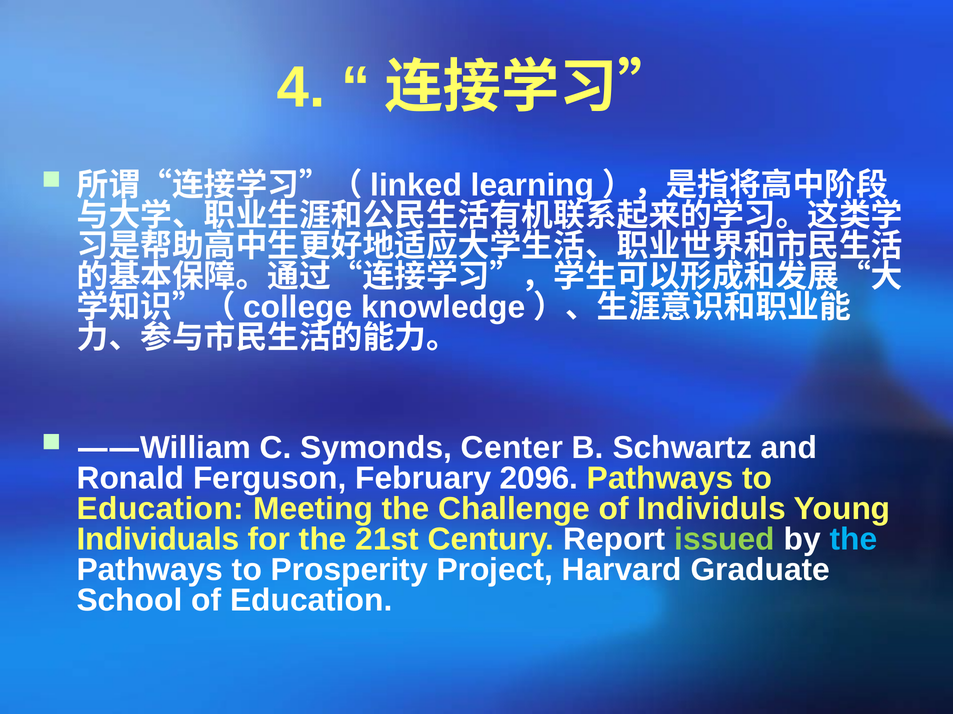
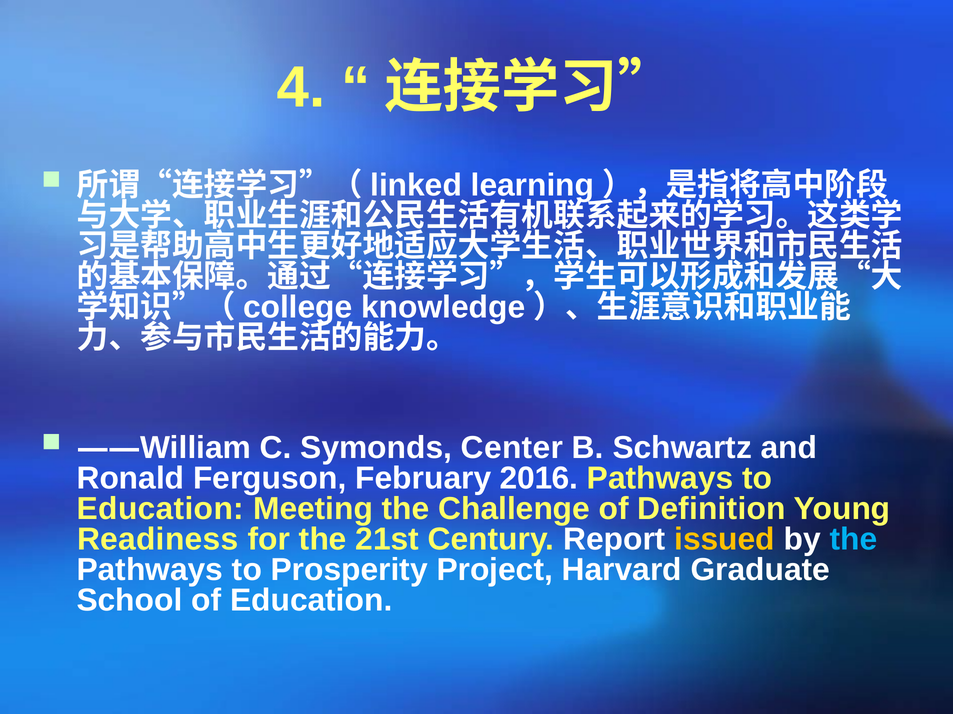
2096: 2096 -> 2016 (539, 479)
Individuls: Individuls -> Definition (711, 509)
Individuals: Individuals -> Readiness (158, 540)
issued colour: light green -> yellow (725, 540)
